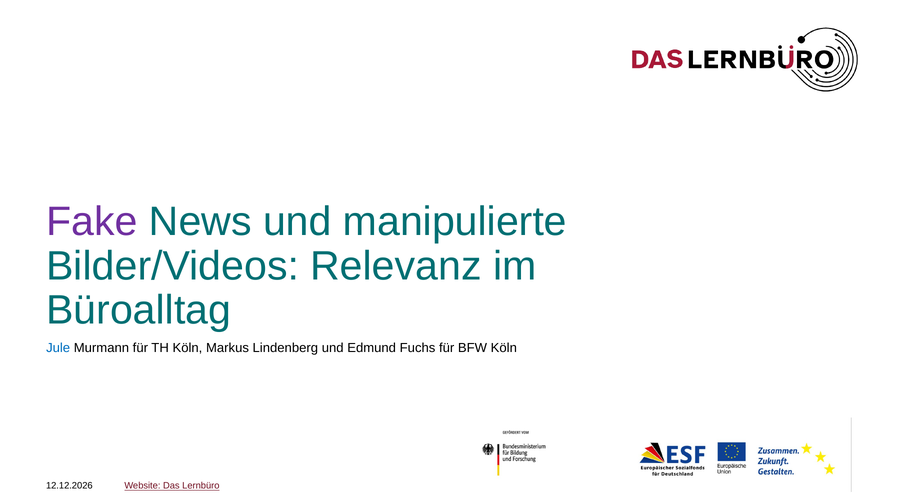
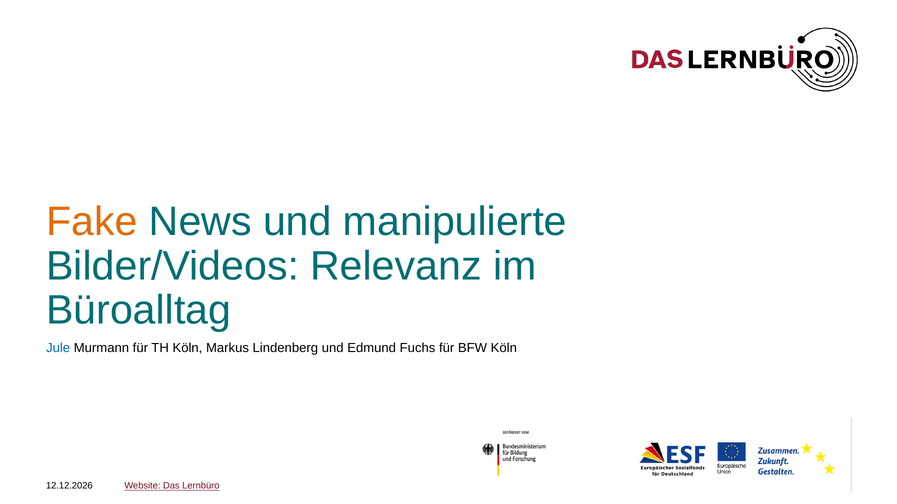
Fake colour: purple -> orange (92, 222)
